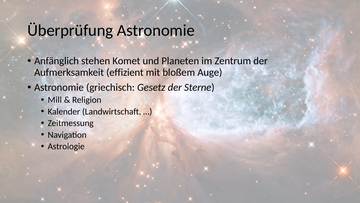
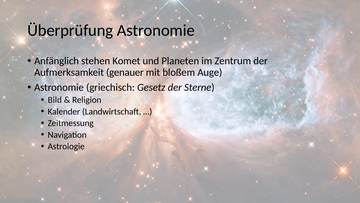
effizient: effizient -> genauer (125, 72)
Mill: Mill -> Bild (55, 100)
